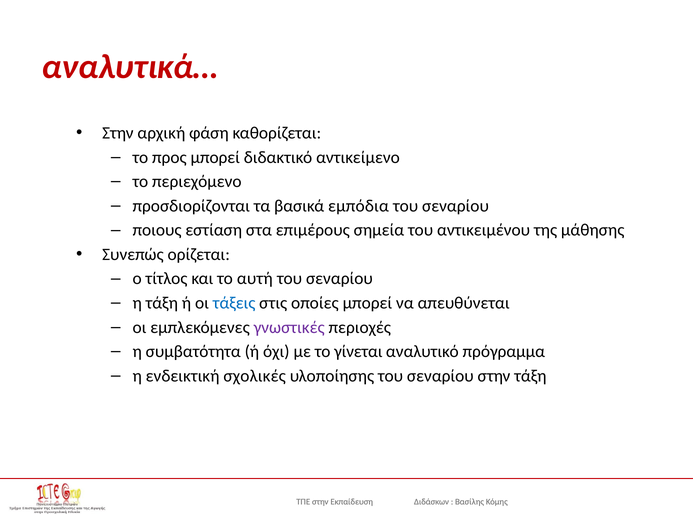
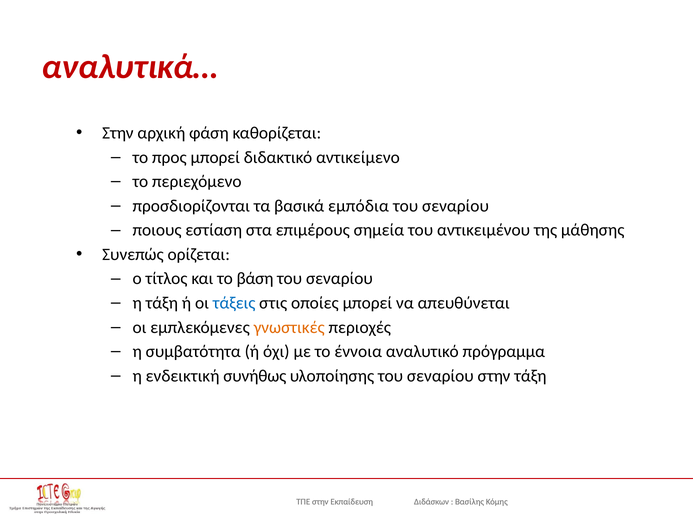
αυτή: αυτή -> βάση (255, 279)
γνωστικές colour: purple -> orange (289, 327)
γίνεται: γίνεται -> έννοια (358, 351)
σχολικές: σχολικές -> συνήθως (255, 376)
